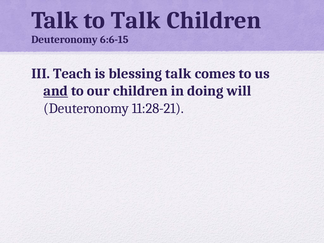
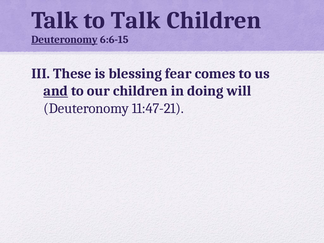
Deuteronomy underline: none -> present (64, 39)
Teach: Teach -> These (72, 74)
blessing talk: talk -> fear (178, 74)
11:28-21: 11:28-21 -> 11:47-21 (158, 108)
